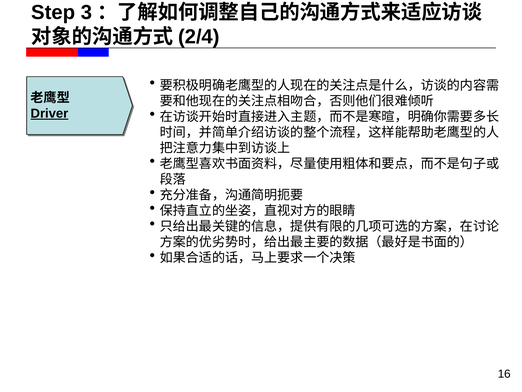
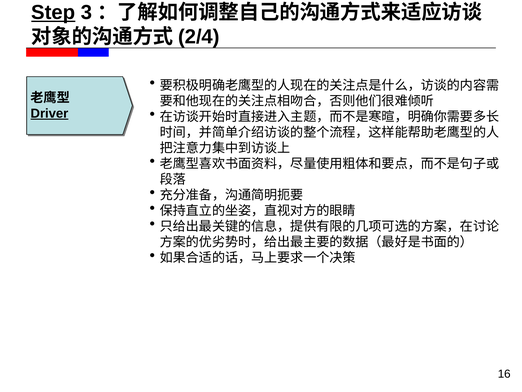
Step underline: none -> present (53, 12)
